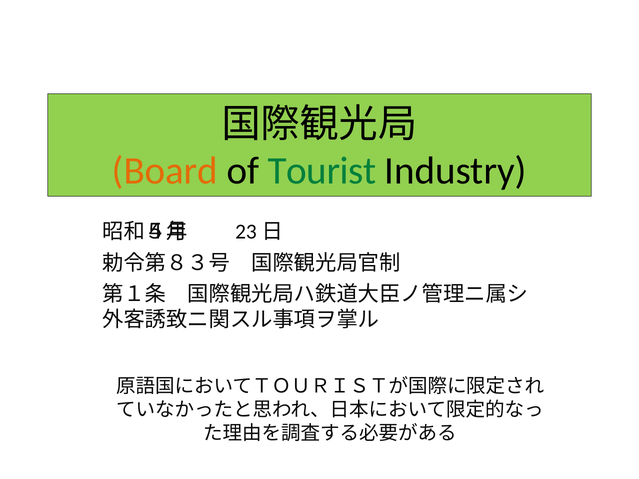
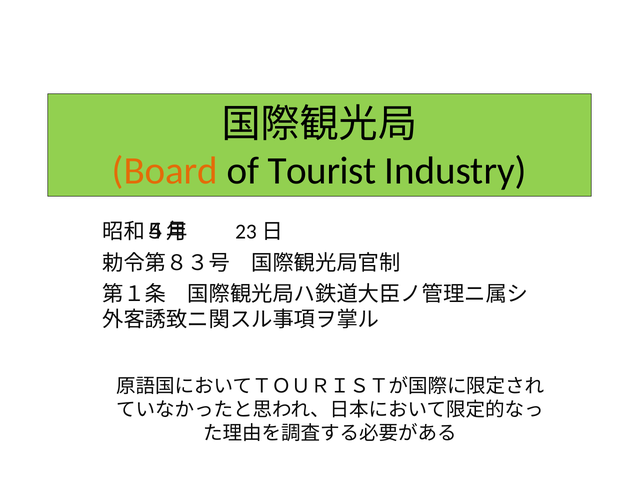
Tourist colour: green -> black (322, 171)
